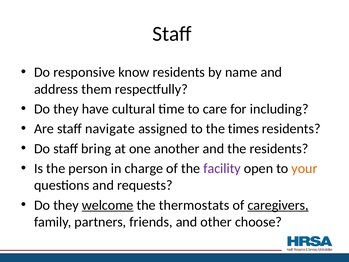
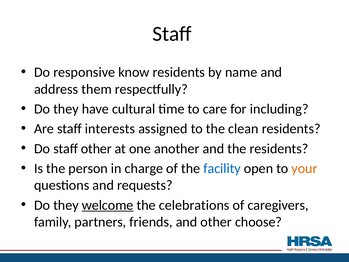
navigate: navigate -> interests (110, 129)
times: times -> clean (243, 129)
staff bring: bring -> other (96, 148)
facility colour: purple -> blue (222, 168)
thermostats: thermostats -> celebrations (194, 205)
caregivers underline: present -> none (278, 205)
